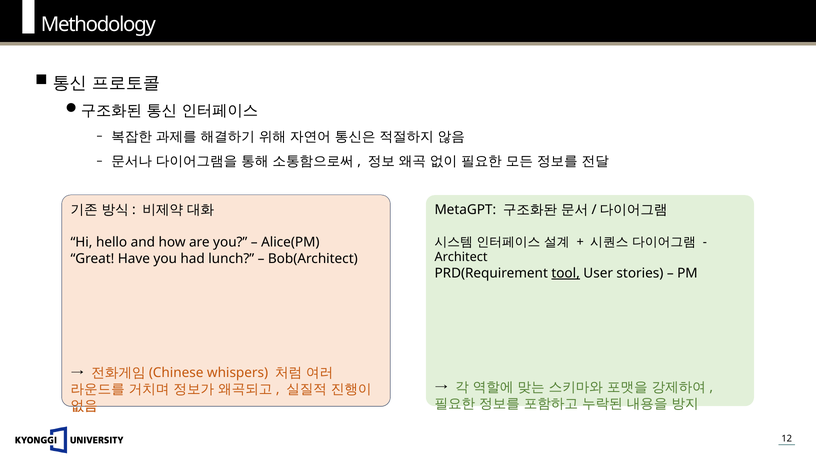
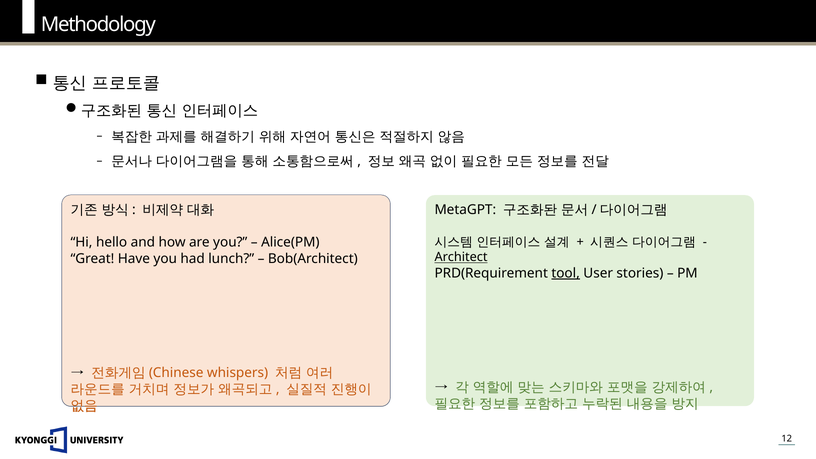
Architect underline: none -> present (461, 257)
